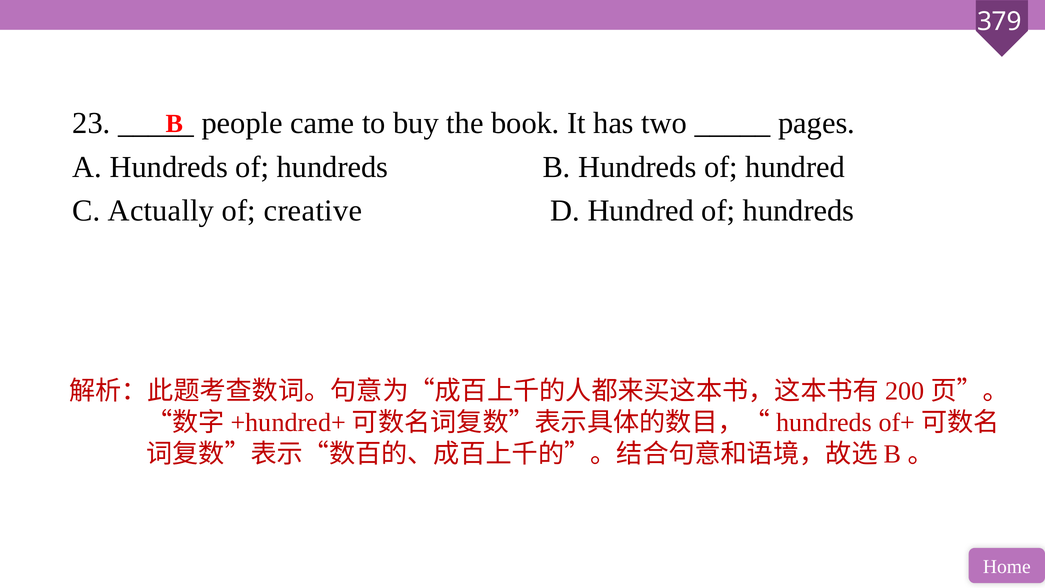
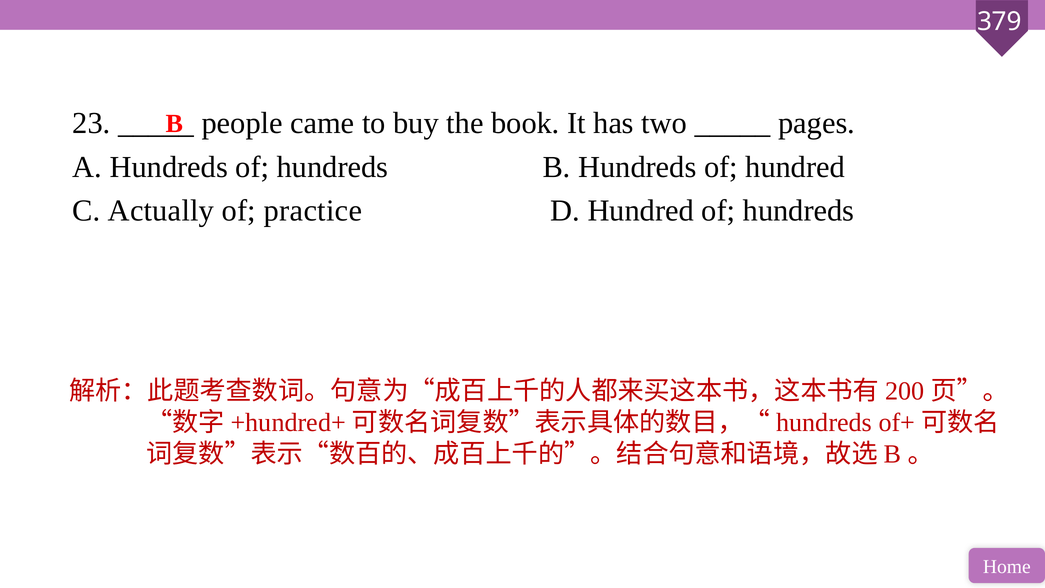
creative: creative -> practice (313, 211)
